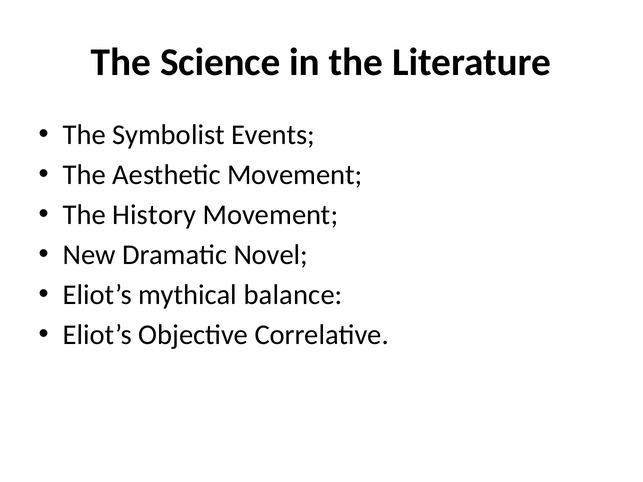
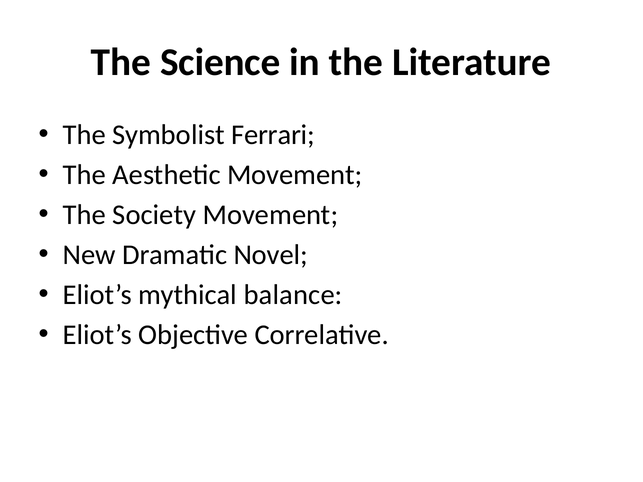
Events: Events -> Ferrari (273, 135)
History: History -> Society (154, 215)
